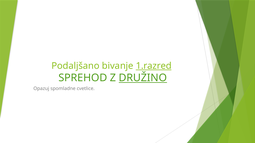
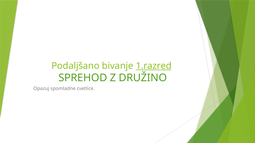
DRUŽINO underline: present -> none (143, 78)
